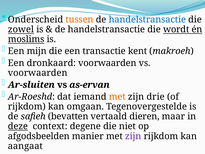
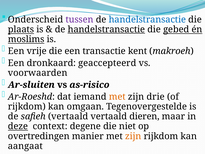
tussen colour: orange -> purple (79, 19)
zowel: zowel -> plaats (21, 29)
handelstransactie underline: none -> present (106, 29)
wordt: wordt -> gebed (176, 29)
mijn: mijn -> vrije (37, 51)
dronkaard voorwaarden: voorwaarden -> geaccepteerd (107, 63)
as-ervan: as-ervan -> as-risico (89, 85)
safieh bevatten: bevatten -> vertaald (68, 116)
afgodsbeelden: afgodsbeelden -> overtredingen (39, 136)
zijn colour: purple -> orange (133, 136)
